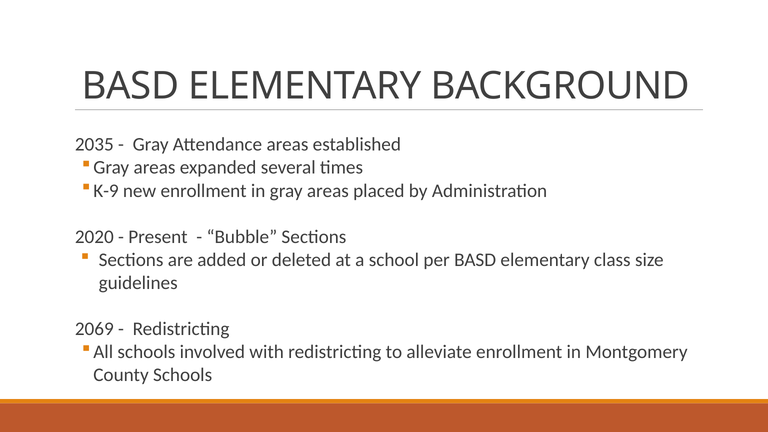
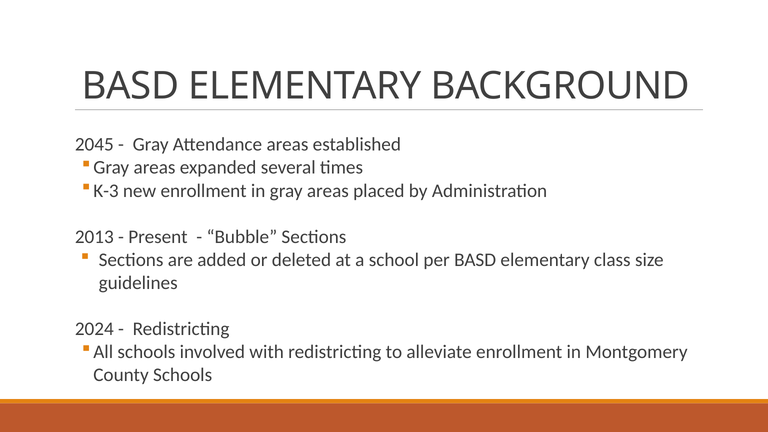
2035: 2035 -> 2045 (94, 145)
K-9: K-9 -> K-3 (106, 191)
2020: 2020 -> 2013 (94, 237)
2069: 2069 -> 2024 (94, 329)
